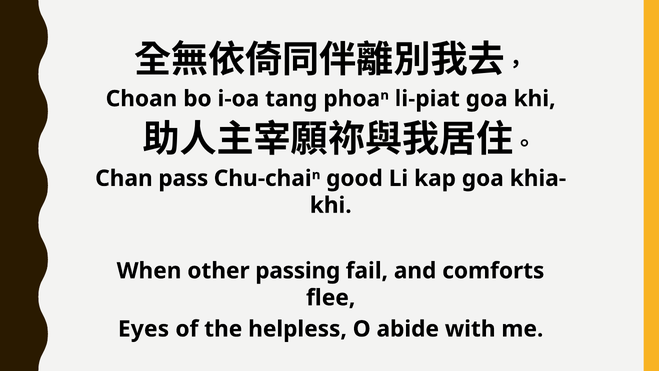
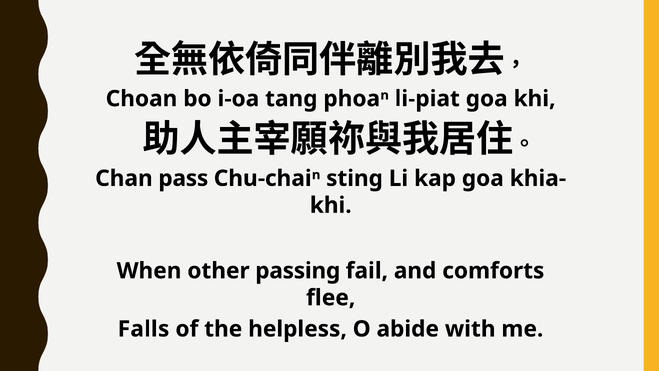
good: good -> sting (355, 178)
Eyes: Eyes -> Falls (144, 329)
